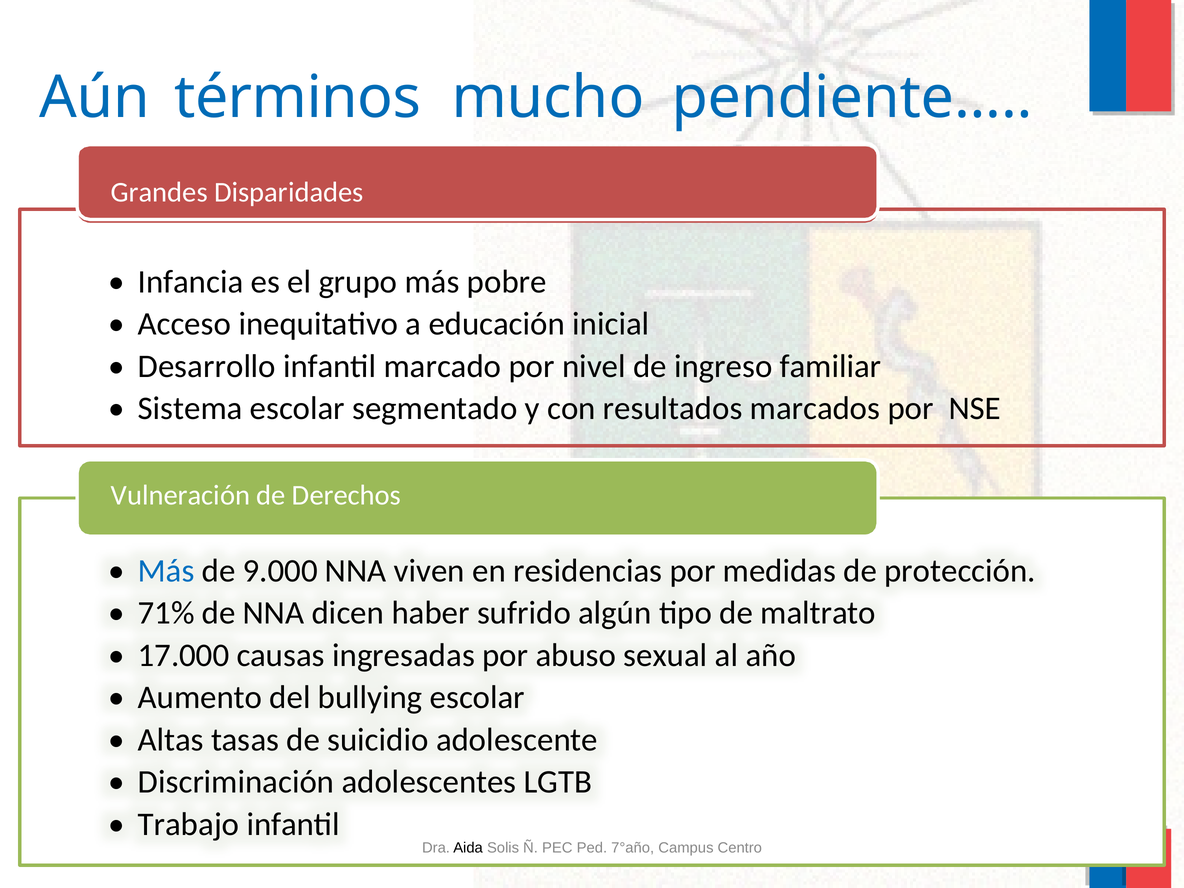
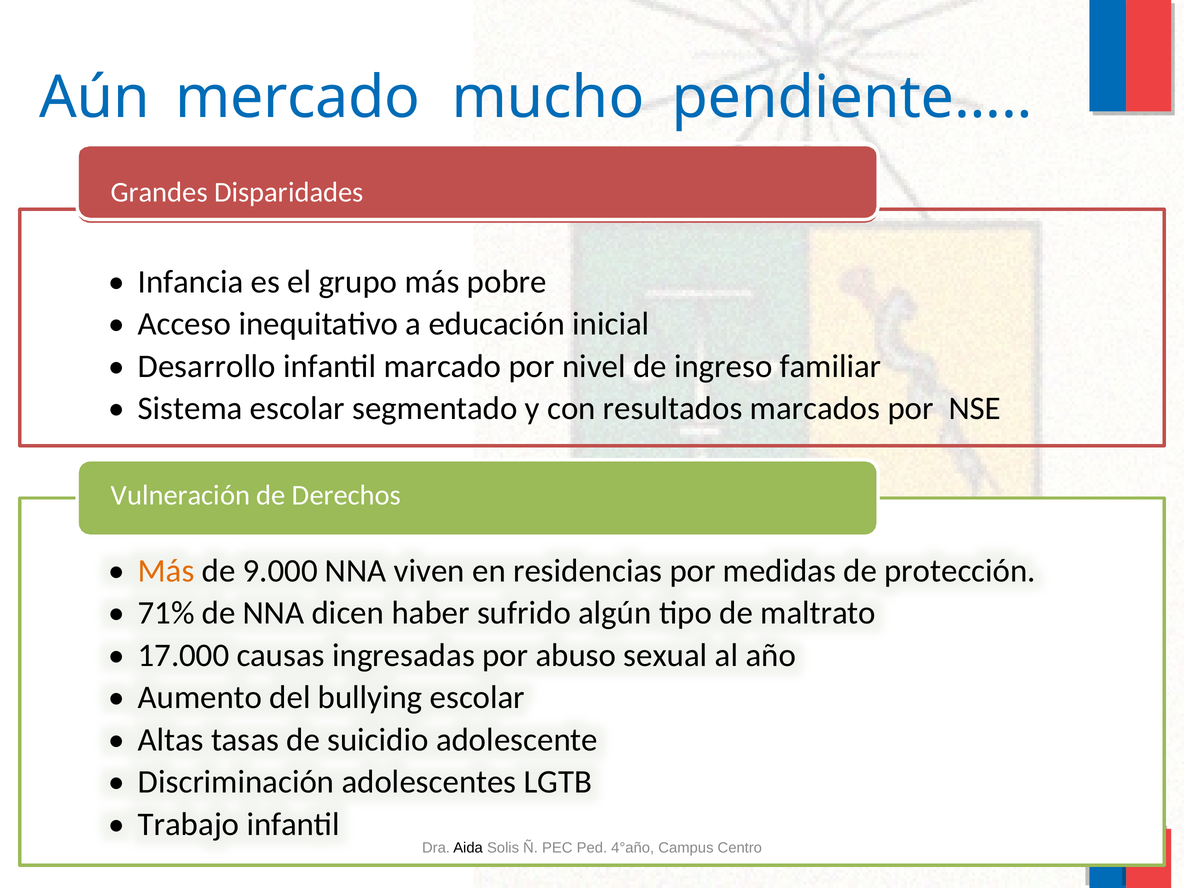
términos: términos -> mercado (298, 98)
Más colour: blue -> orange (166, 571)
7°año: 7°año -> 4°año (633, 848)
